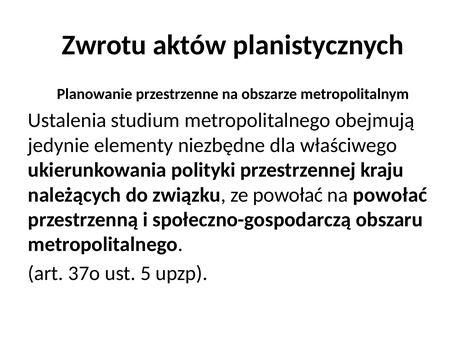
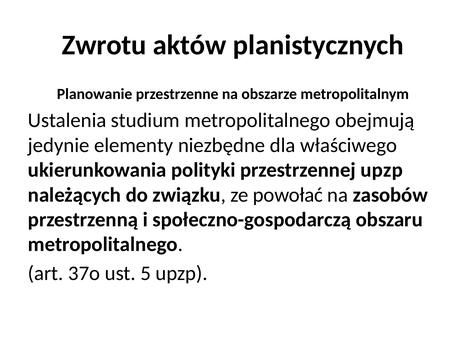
przestrzennej kraju: kraju -> upzp (382, 170)
na powołać: powołać -> zasobów (390, 195)
